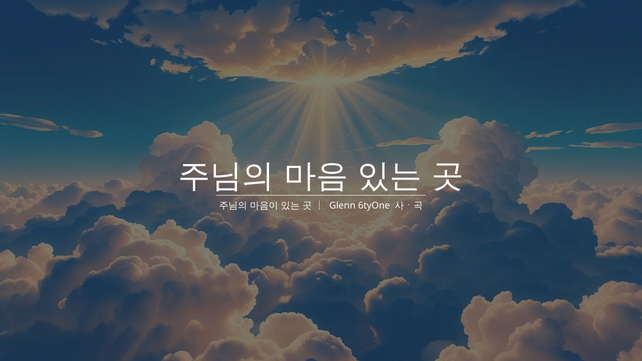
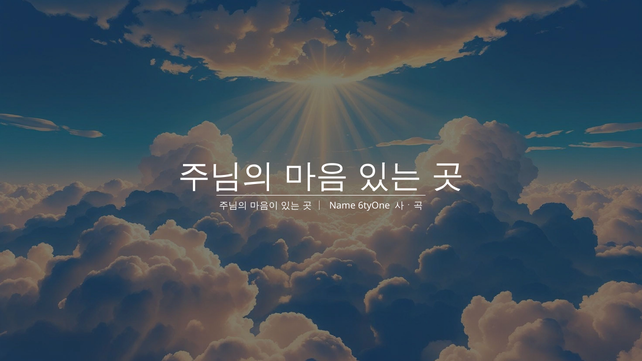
Glenn: Glenn -> Name (342, 206)
